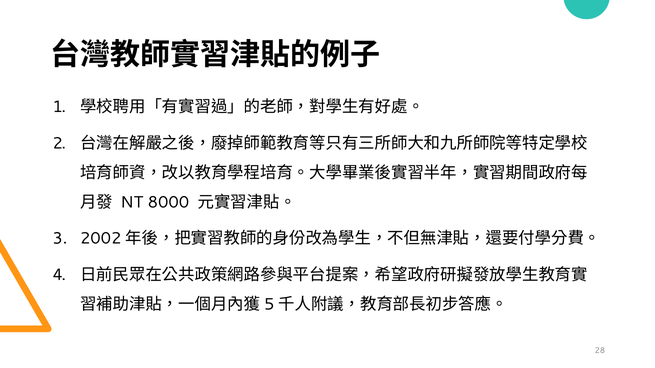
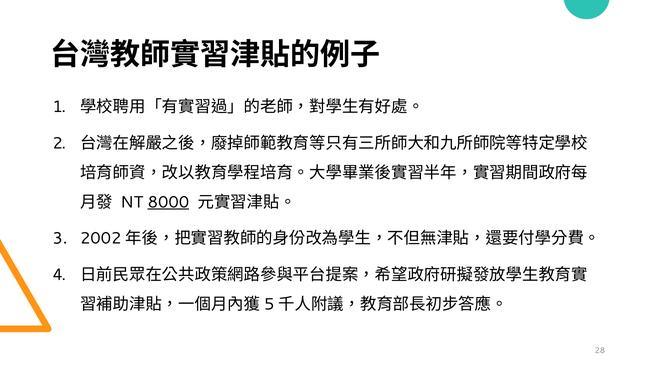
8000 underline: none -> present (168, 202)
